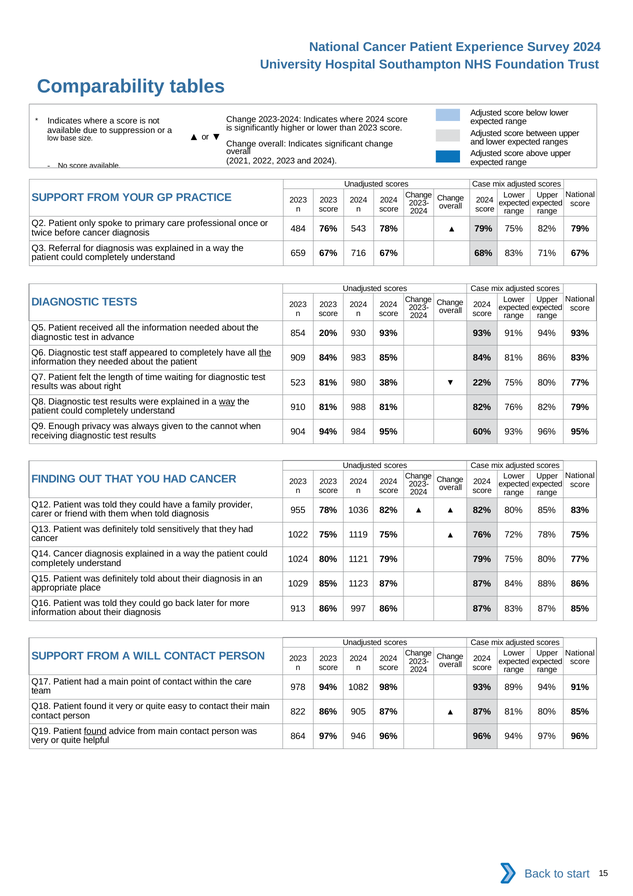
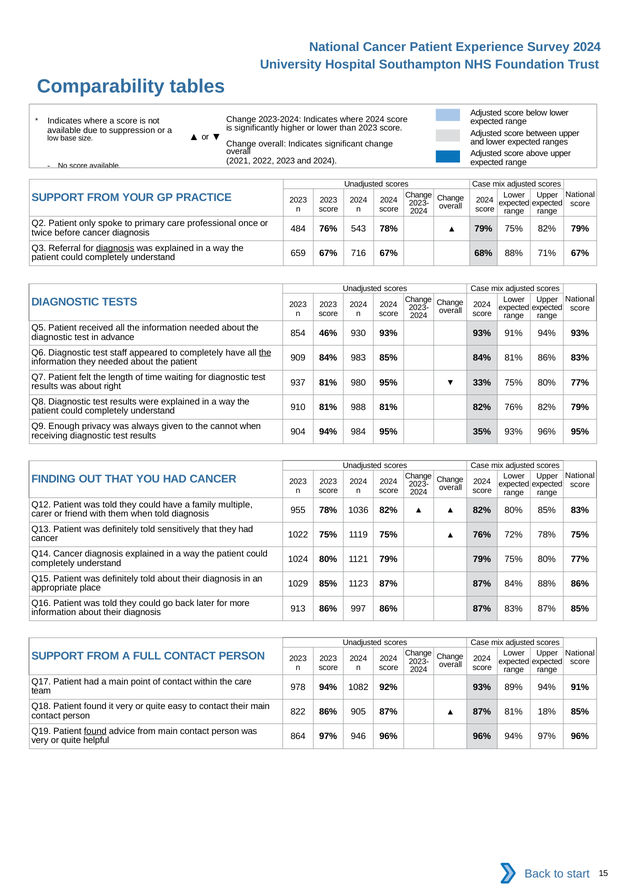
diagnosis underline: none -> present (115, 248)
68% 83%: 83% -> 88% (514, 253)
20%: 20% -> 46% (328, 333)
523: 523 -> 937 (298, 382)
980 38%: 38% -> 95% (388, 382)
22%: 22% -> 33% (482, 382)
way underline: present -> none (227, 402)
60%: 60% -> 35% (482, 432)
provider: provider -> multiple (236, 505)
WILL: WILL -> FULL (147, 656)
98%: 98% -> 92% (388, 687)
81% 80%: 80% -> 18% (547, 712)
